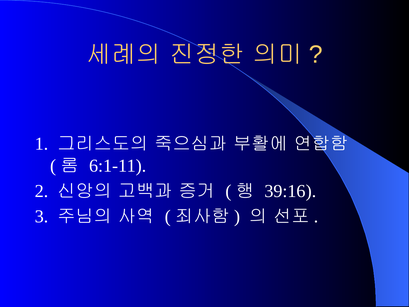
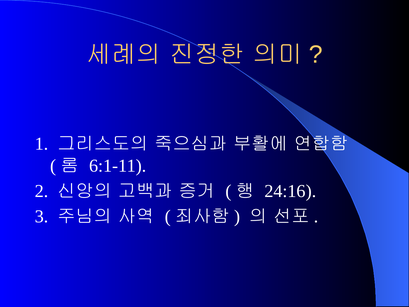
39:16: 39:16 -> 24:16 (290, 191)
